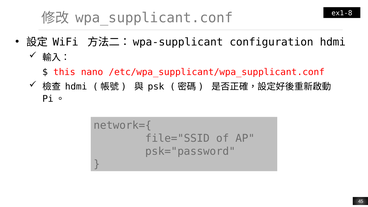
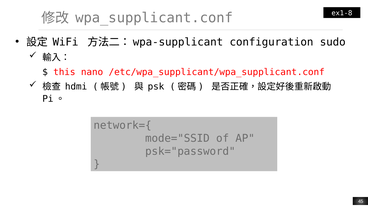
configuration hdmi: hdmi -> sudo (333, 42)
file="SSID: file="SSID -> mode="SSID (177, 138)
